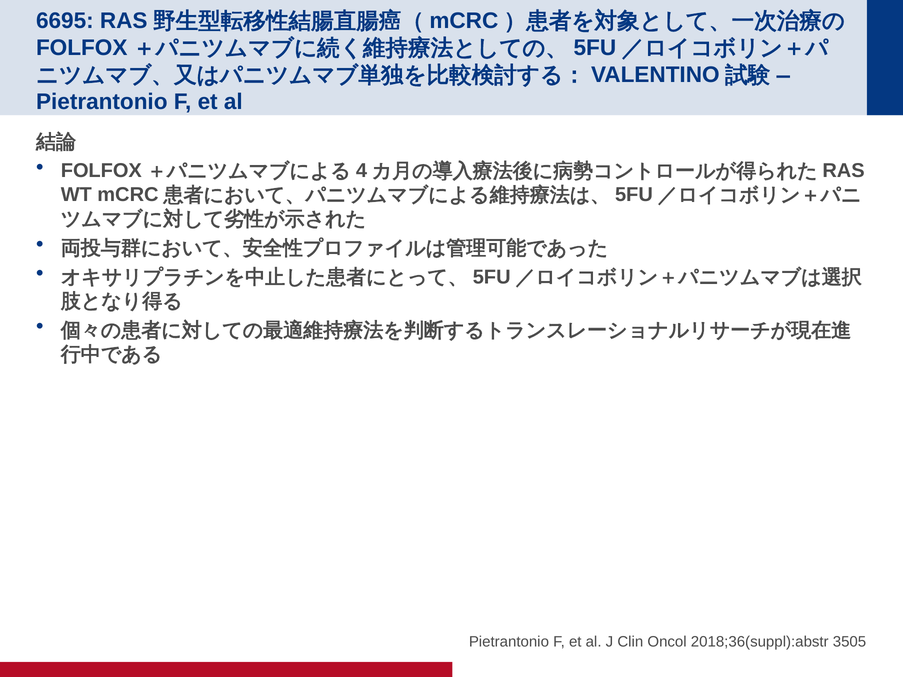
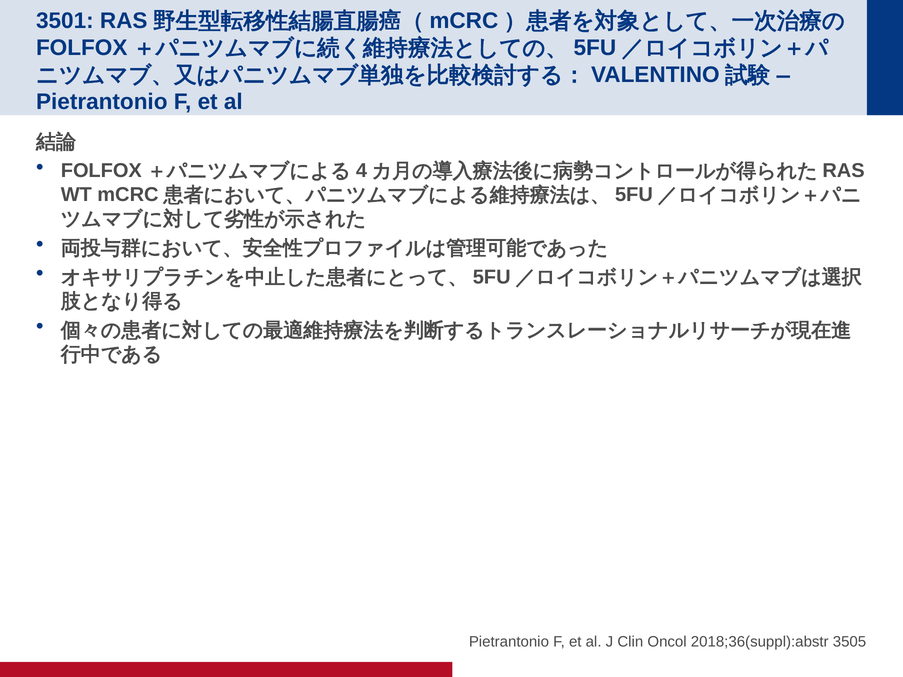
6695: 6695 -> 3501 (65, 21)
